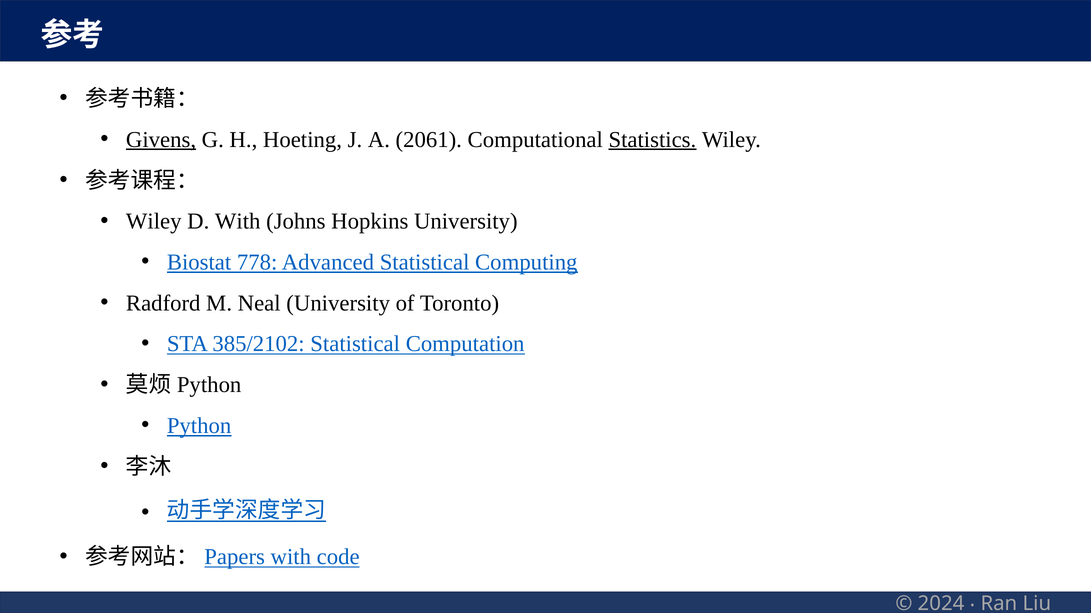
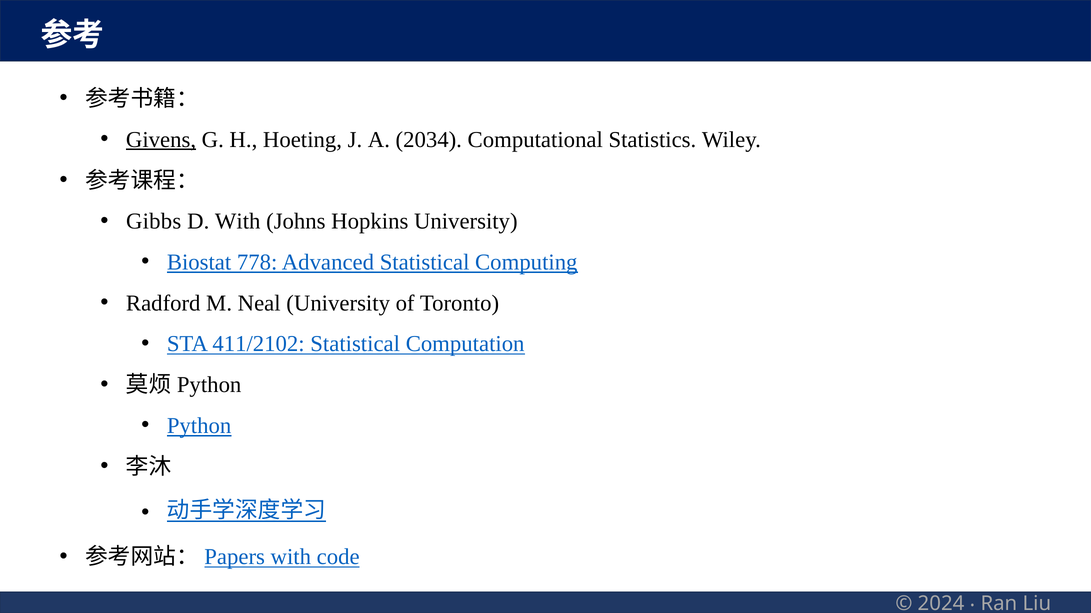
2061: 2061 -> 2034 (429, 140)
Statistics underline: present -> none (652, 140)
Wiley: Wiley -> Gibbs (154, 222)
385/2102: 385/2102 -> 411/2102 (259, 344)
